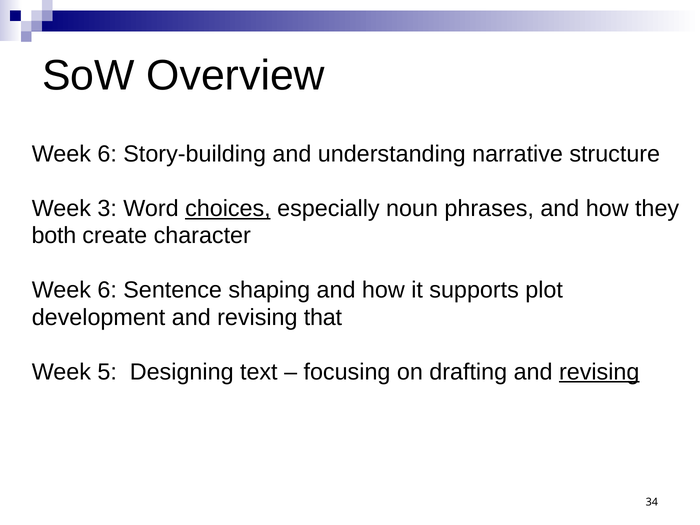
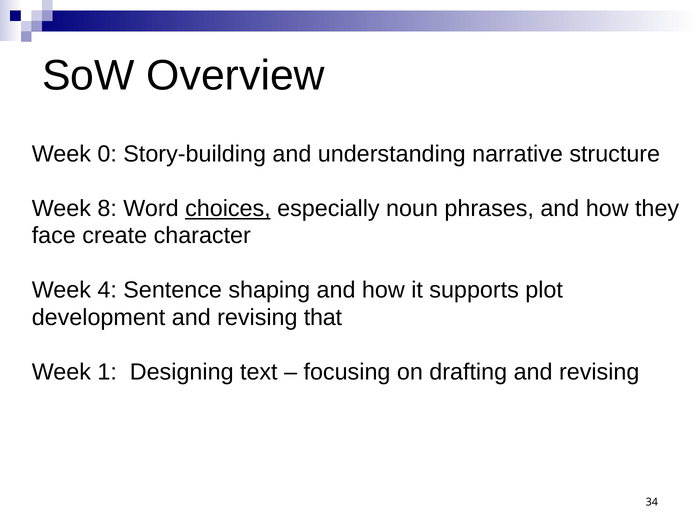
6: 6 -> 0 (107, 154)
3: 3 -> 8 (107, 209)
both: both -> face (54, 236)
6: 6 -> 4 (107, 290)
5: 5 -> 1 (107, 372)
revising underline: present -> none (599, 372)
